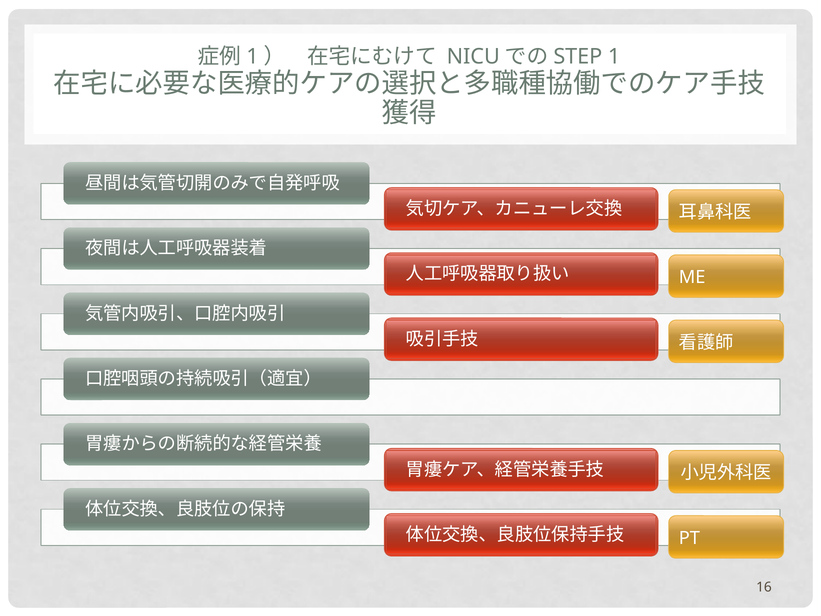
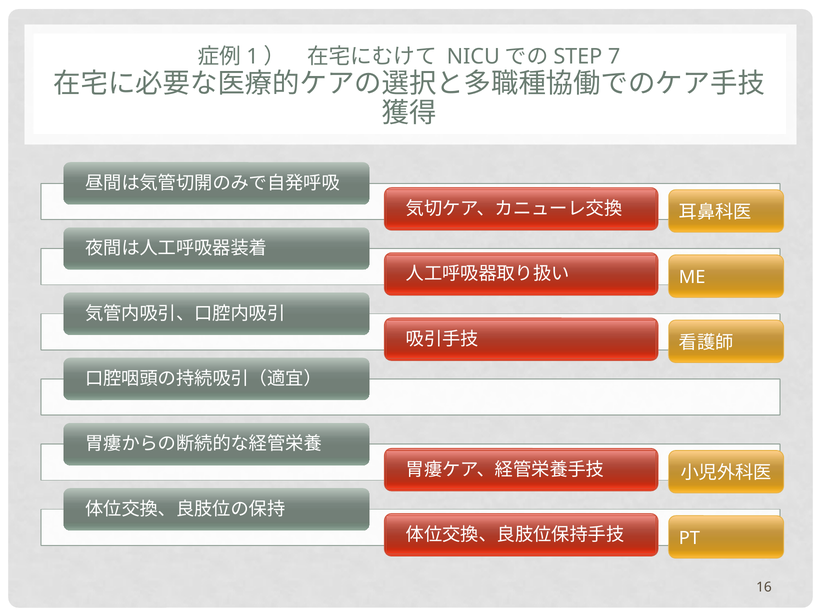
1: 1 -> 7 (614, 57)
